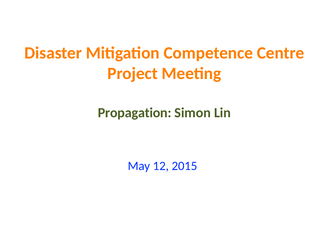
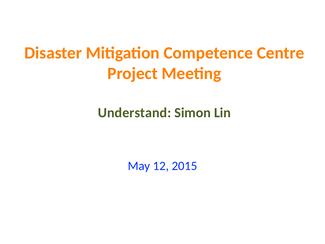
Propagation: Propagation -> Understand (135, 113)
